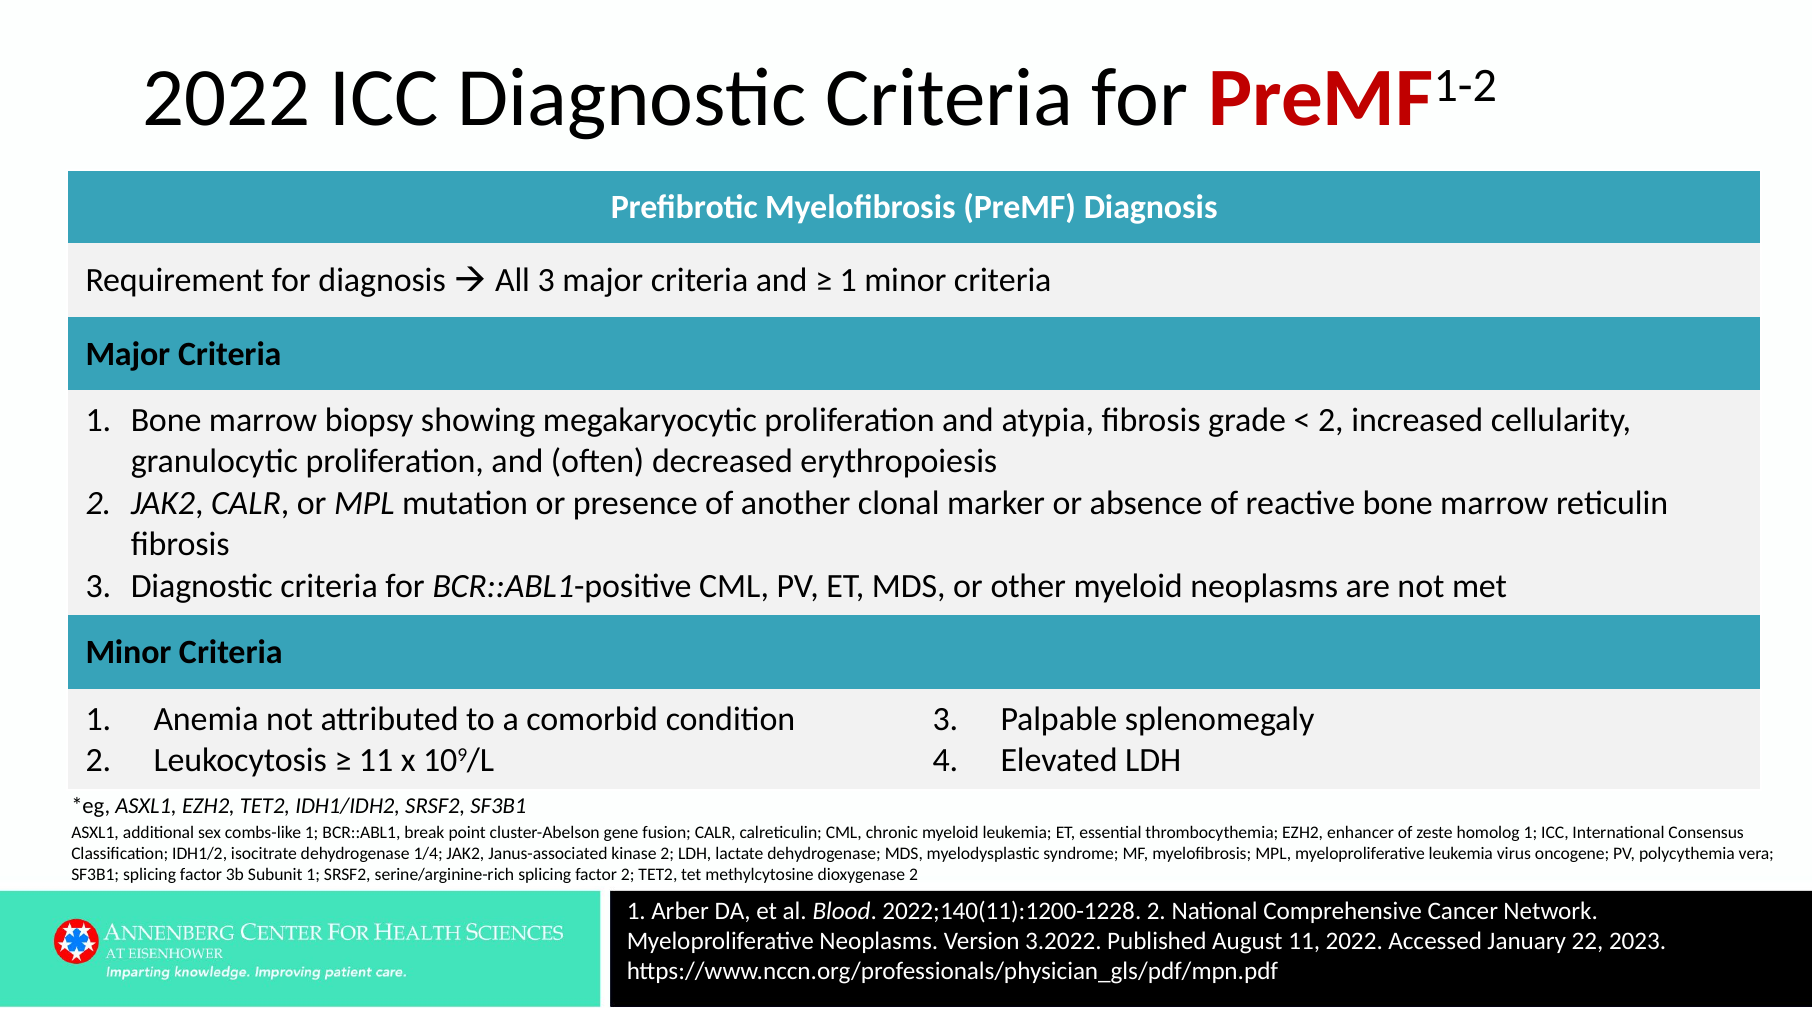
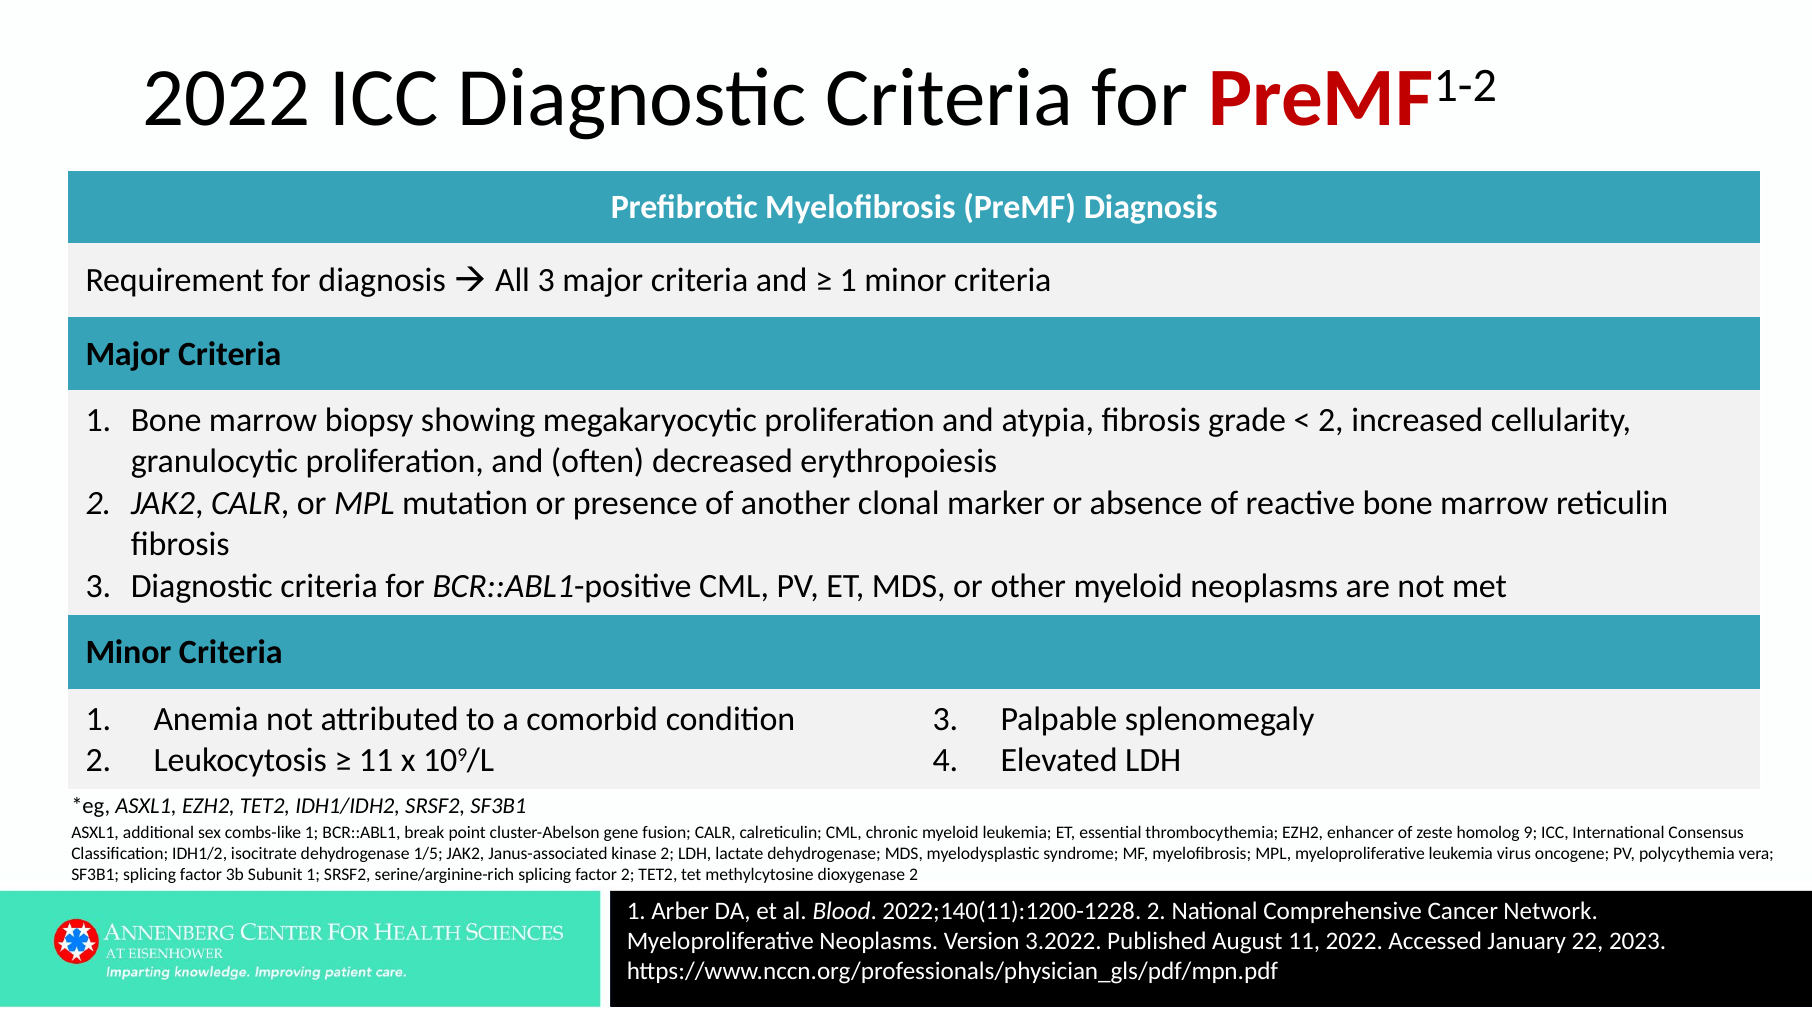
homolog 1: 1 -> 9 (1530, 833)
1/4: 1/4 -> 1/5 (428, 854)
